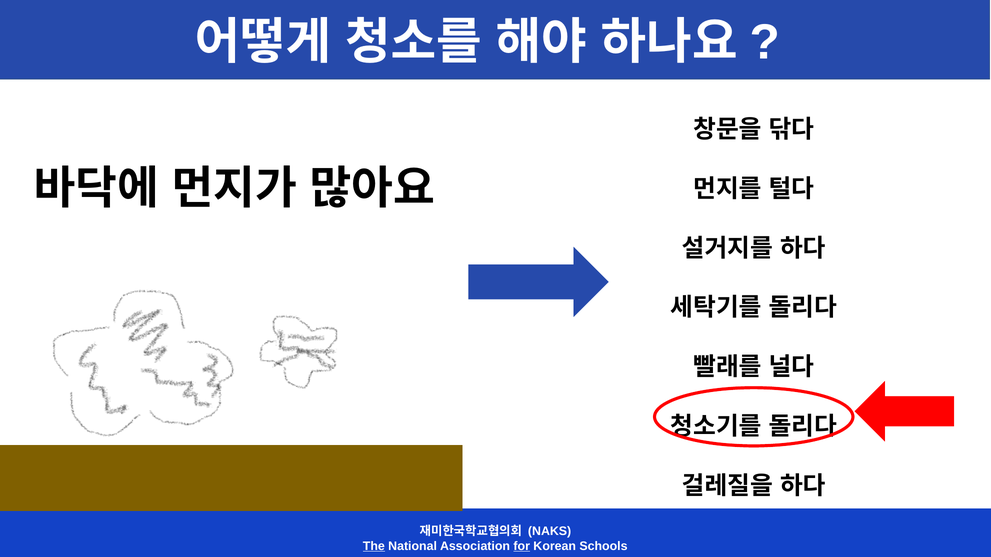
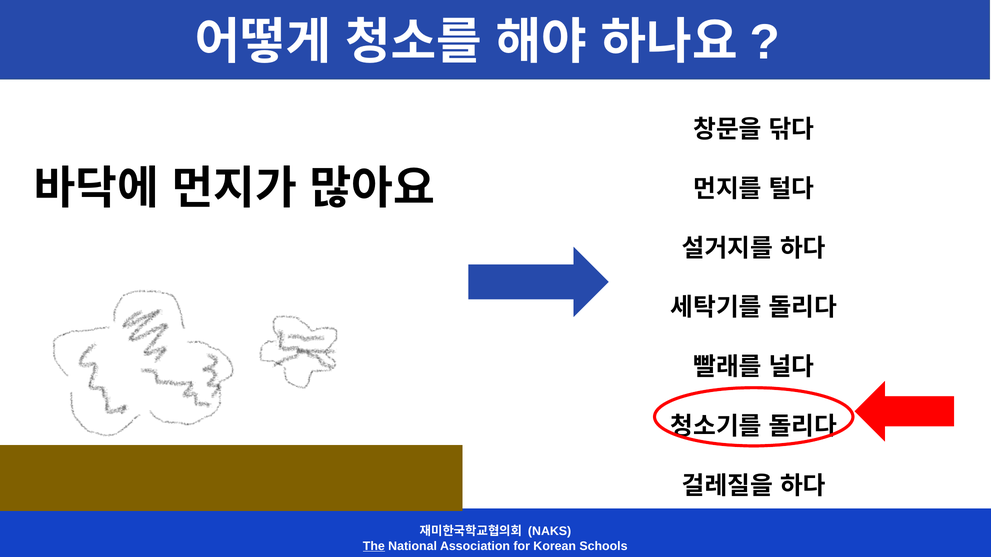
for underline: present -> none (522, 546)
